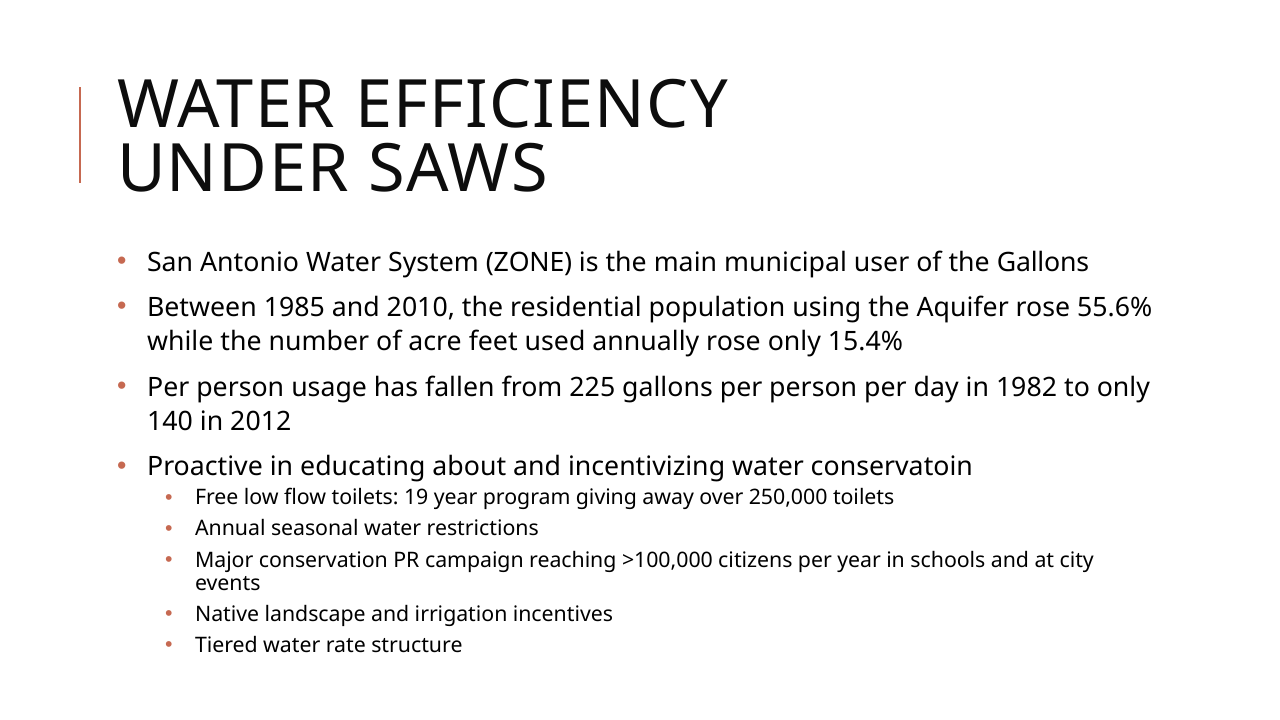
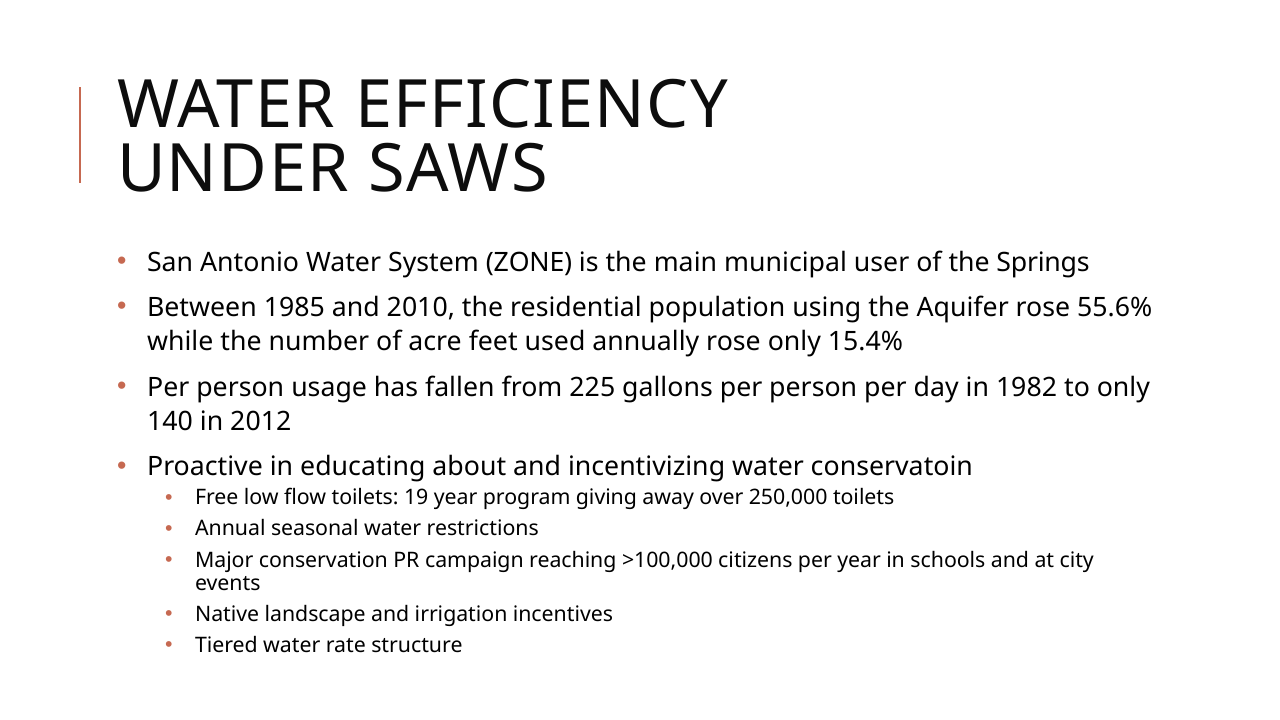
the Gallons: Gallons -> Springs (1043, 262)
